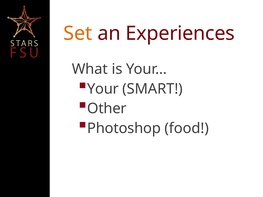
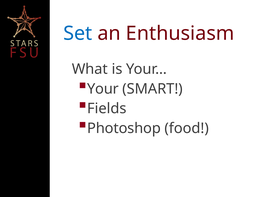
Set colour: orange -> blue (78, 33)
Experiences: Experiences -> Enthusiasm (180, 33)
Other: Other -> Fields (107, 109)
